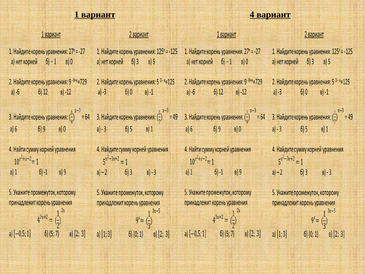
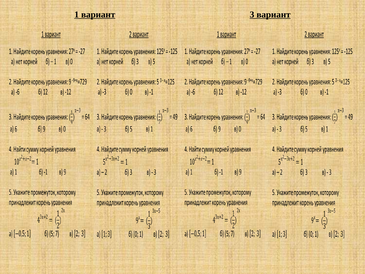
4: 4 -> 3 (252, 14)
